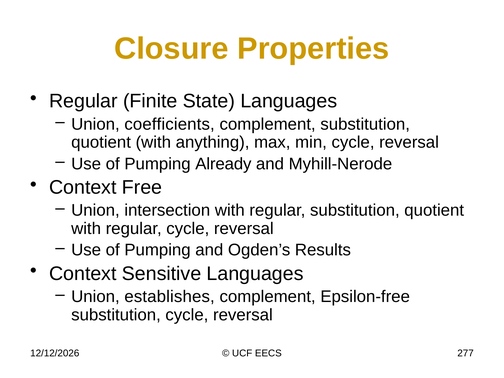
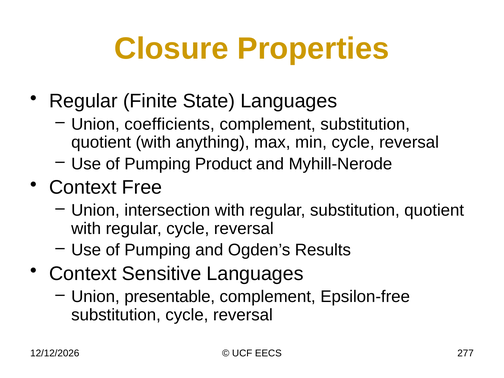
Already: Already -> Product (223, 164)
establishes: establishes -> presentable (170, 297)
